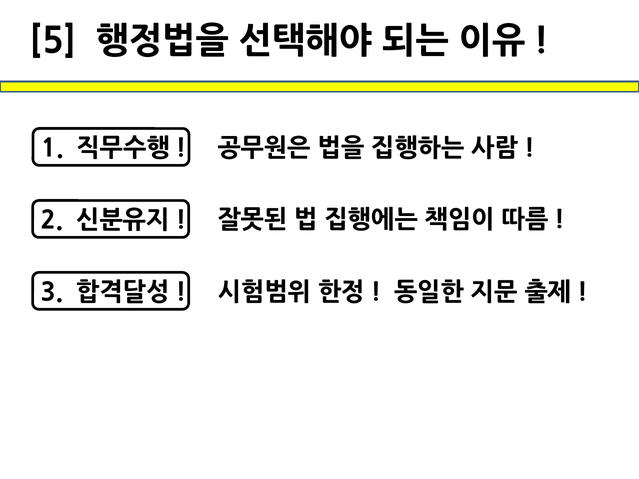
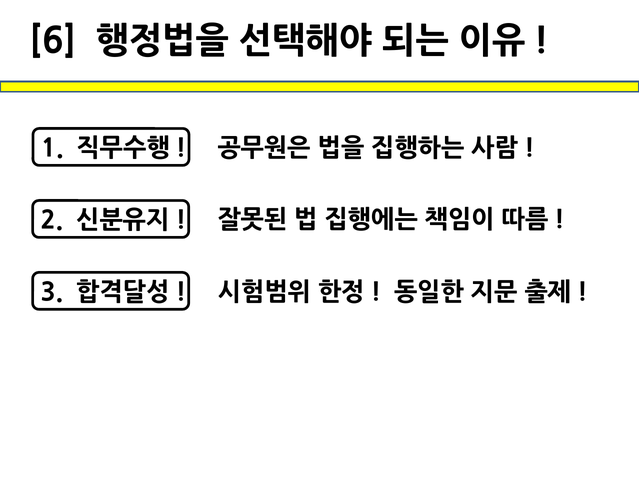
5: 5 -> 6 (53, 42)
